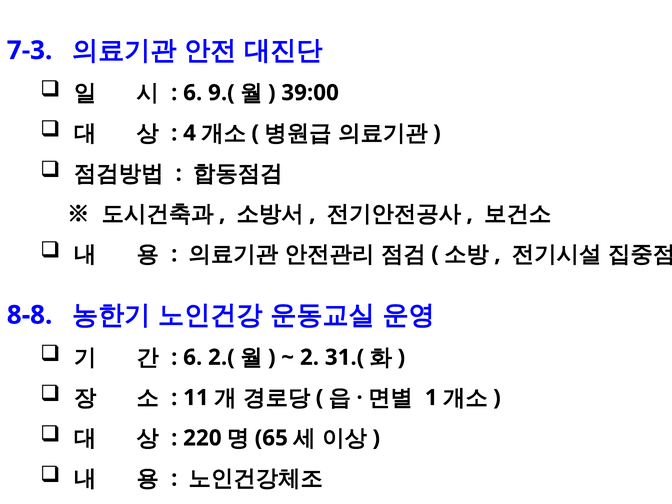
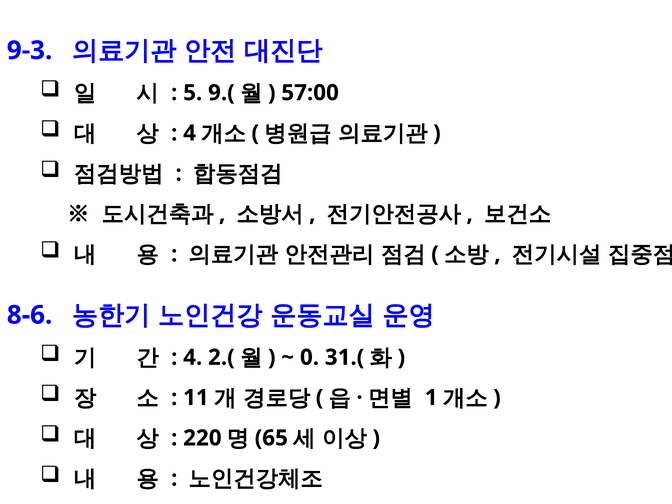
7-3: 7-3 -> 9-3 (30, 50)
6: 6 -> 5 (193, 93)
39:00: 39:00 -> 57:00 (310, 93)
8-8: 8-8 -> 8-6 (30, 315)
6: 6 -> 4 (193, 357)
2: 2 -> 0 (310, 357)
